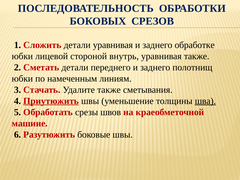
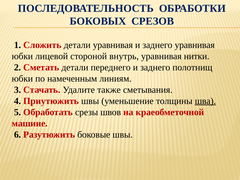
заднего обработке: обработке -> уравнивая (195, 45)
уравнивая также: также -> нитки (197, 56)
Приутюжить underline: present -> none (51, 101)
